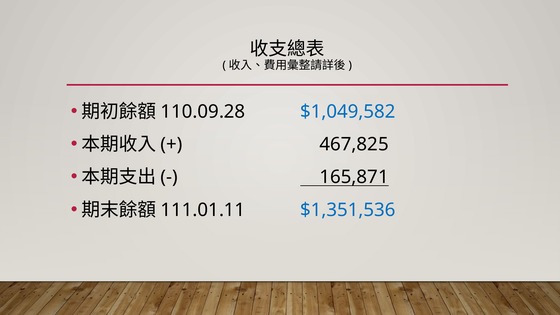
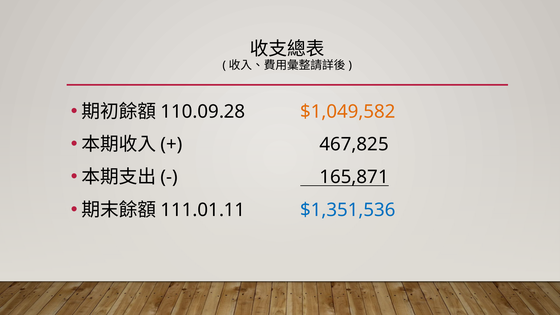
$1,049,582 colour: blue -> orange (348, 112)
